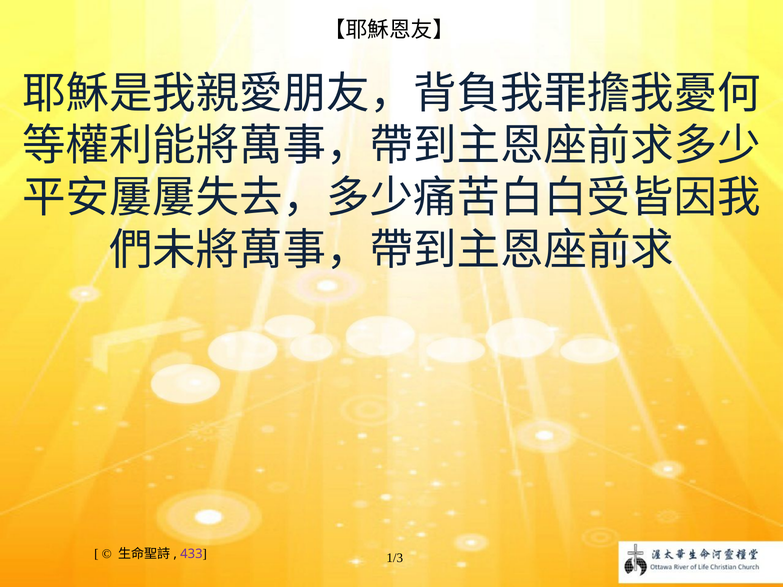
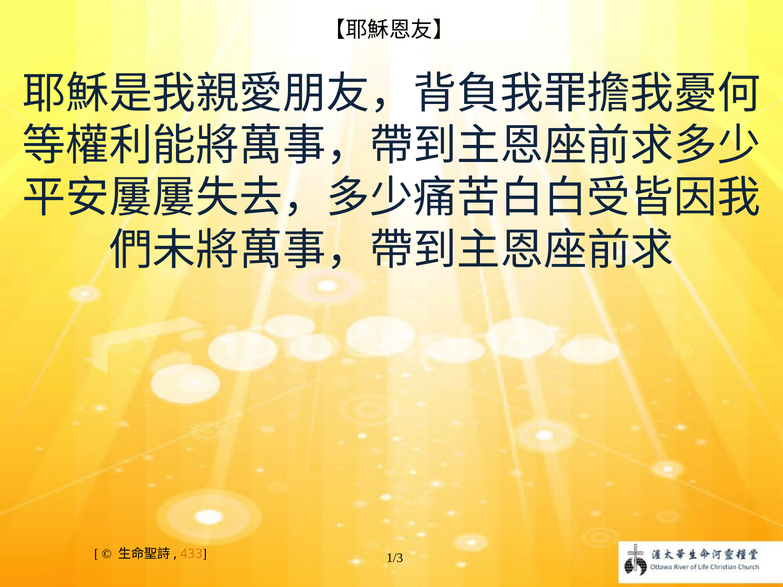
433 colour: purple -> orange (191, 554)
